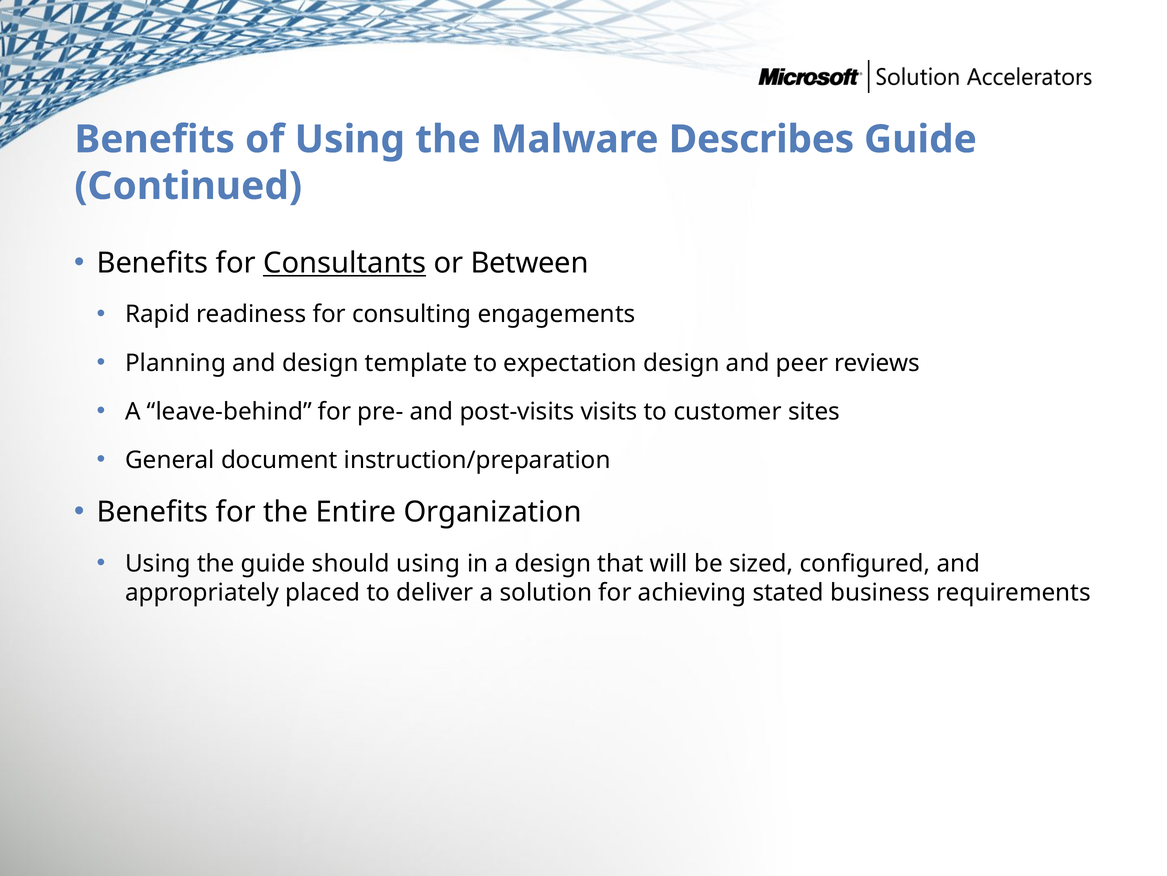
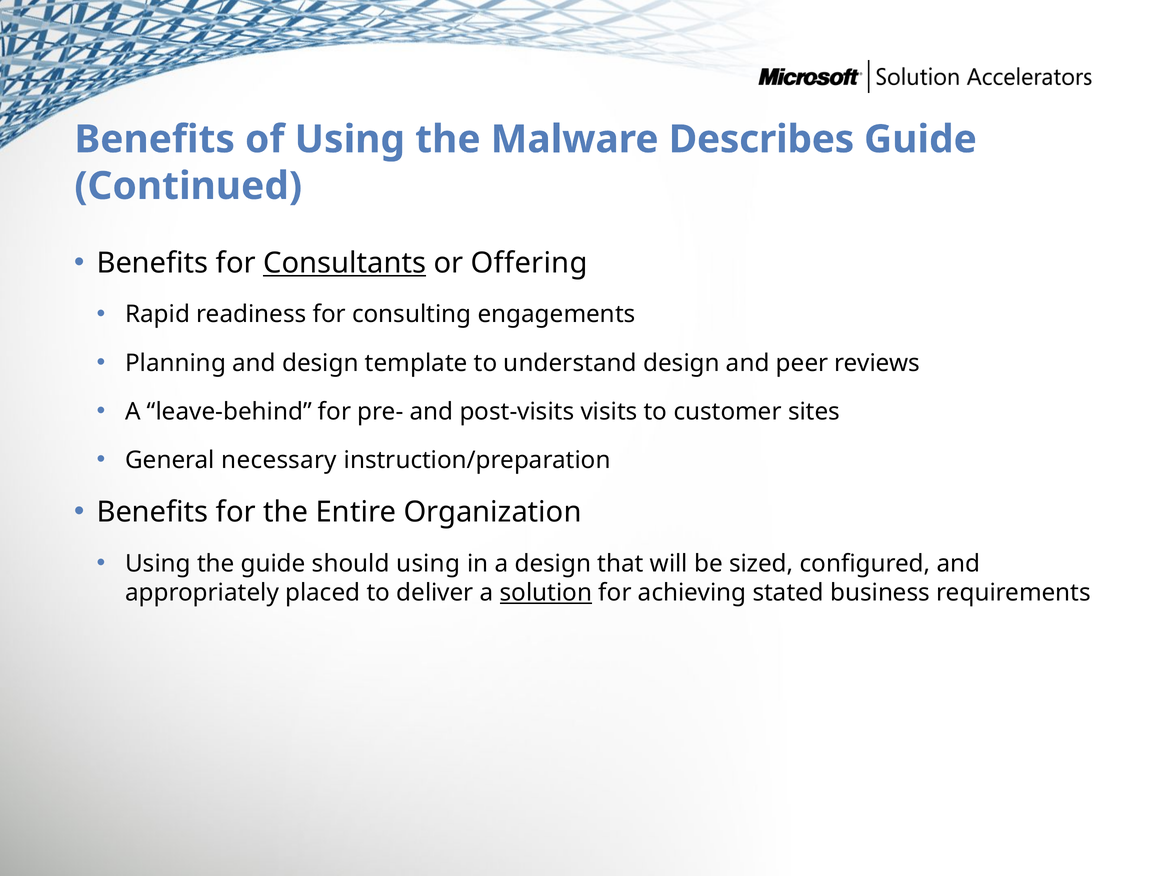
Between: Between -> Offering (529, 263)
expectation: expectation -> understand (570, 363)
document: document -> necessary (279, 460)
solution underline: none -> present (546, 592)
